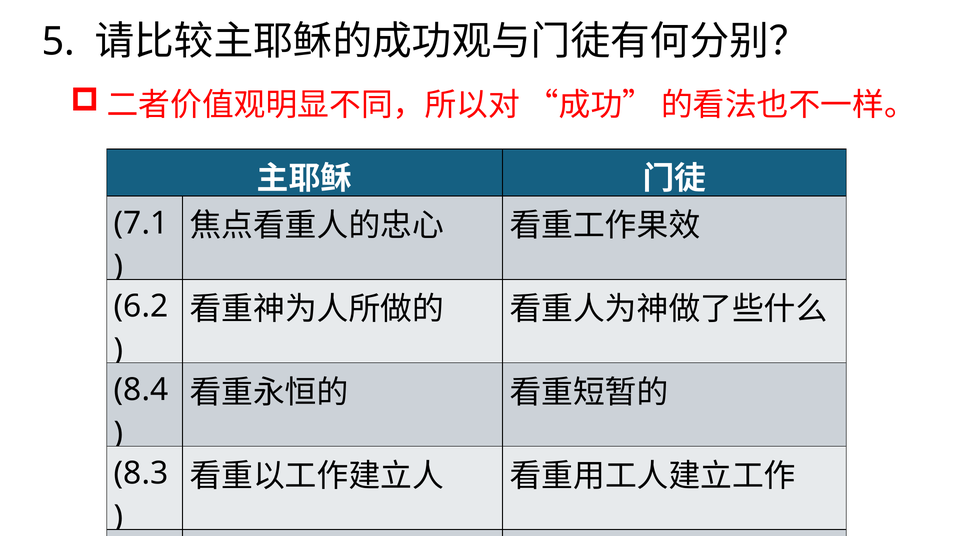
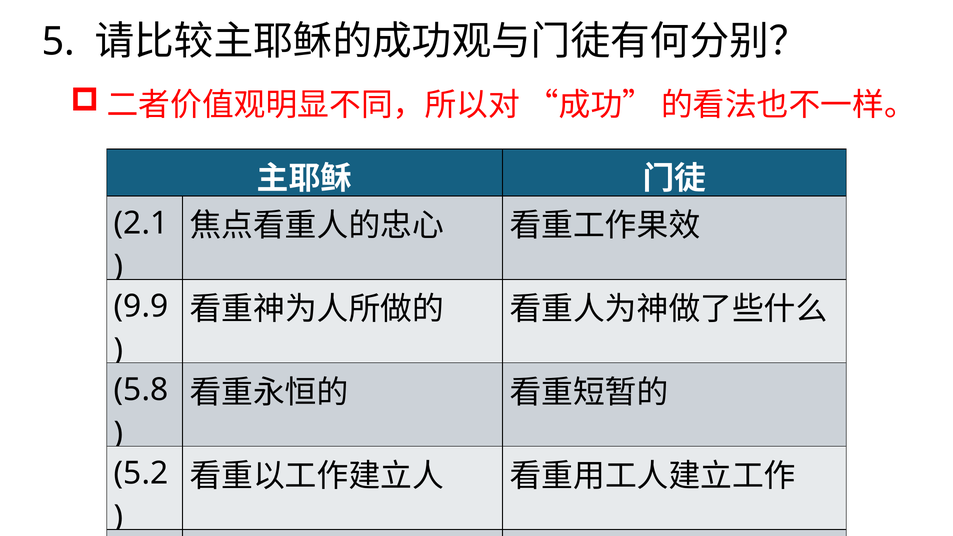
7.1: 7.1 -> 2.1 (141, 223)
6.2: 6.2 -> 9.9 (141, 306)
8.4: 8.4 -> 5.8 (141, 390)
8.3: 8.3 -> 5.2 (141, 473)
